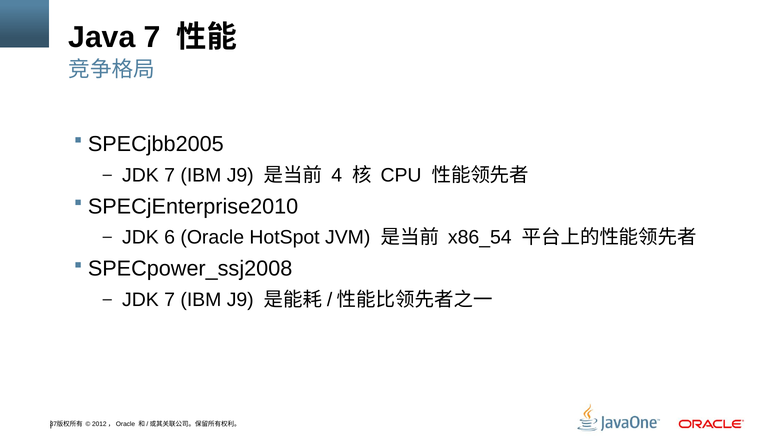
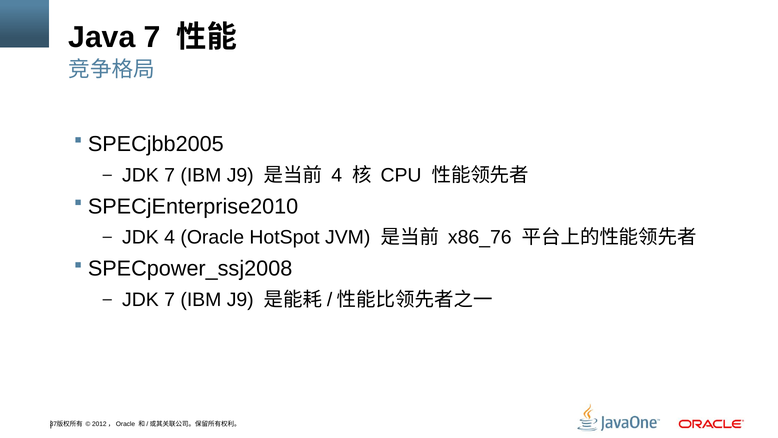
JDK 6: 6 -> 4 (170, 237)
x86_54: x86_54 -> x86_76 (480, 237)
